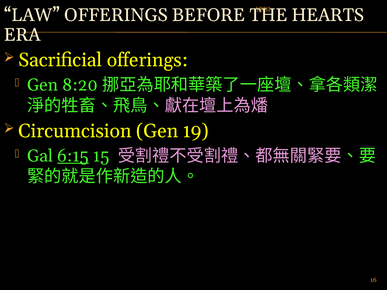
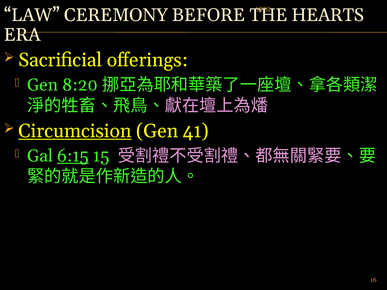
LAW OFFERINGS: OFFERINGS -> CEREMONY (116, 15)
Circumcision underline: none -> present (75, 131)
19: 19 -> 41 (196, 131)
